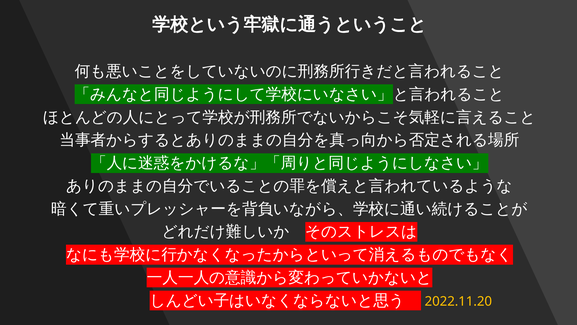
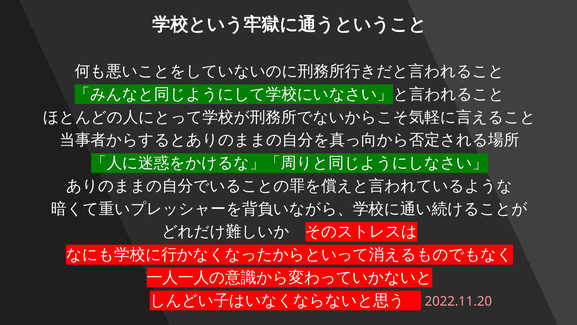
2022.11.20 colour: yellow -> pink (458, 301)
